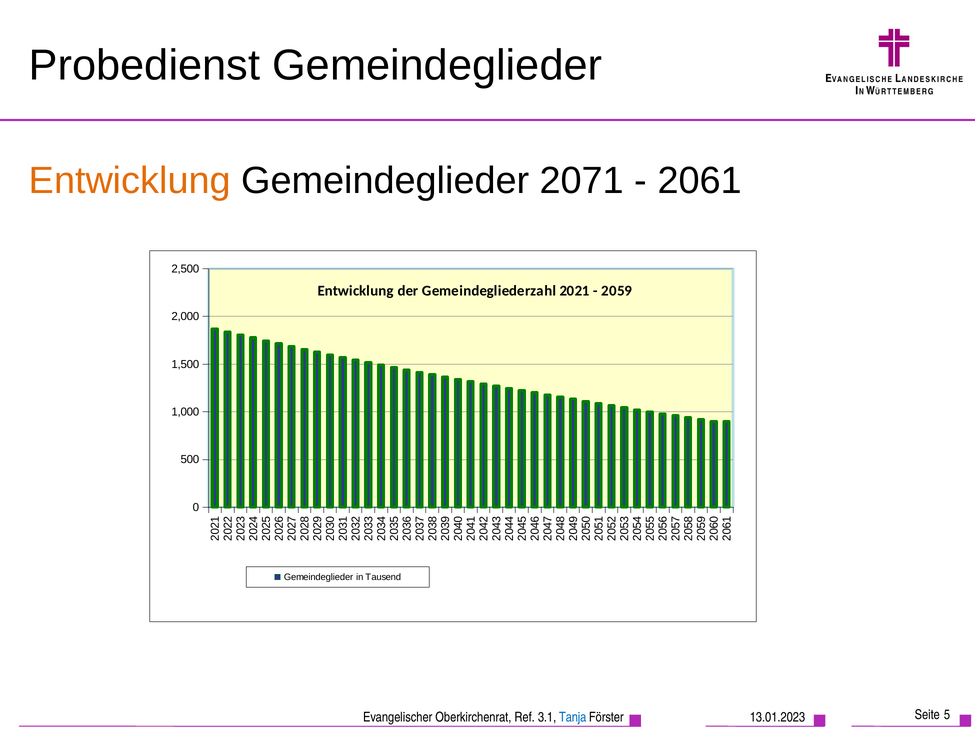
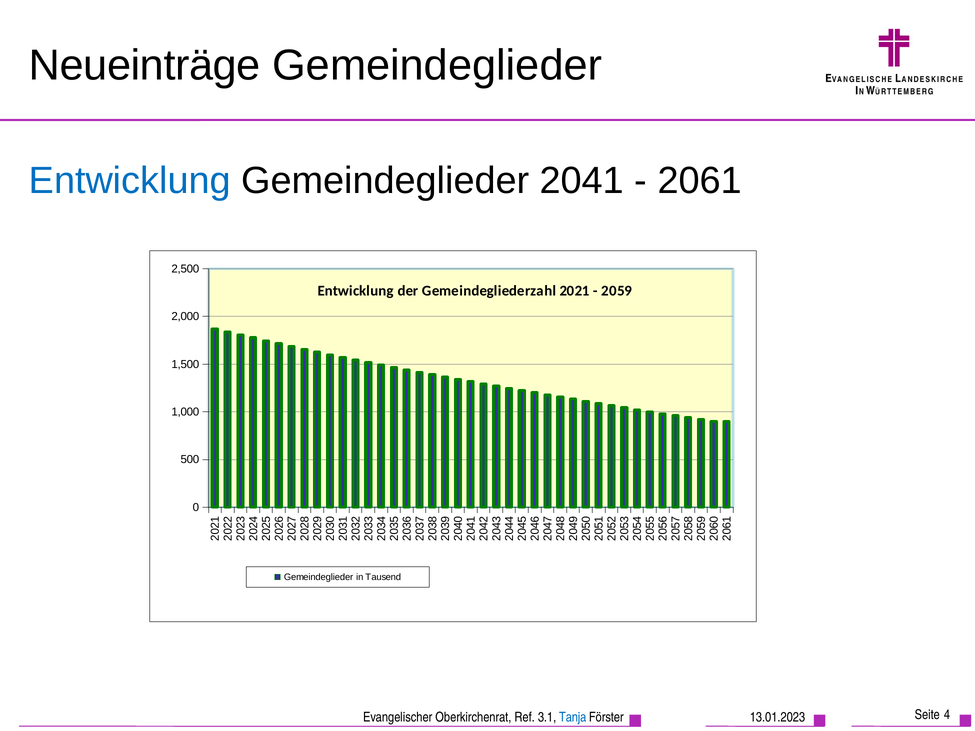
Probedienst: Probedienst -> Neueinträge (145, 65)
Entwicklung colour: orange -> blue (130, 181)
2071: 2071 -> 2041 (582, 181)
Seite 5: 5 -> 4 (947, 715)
